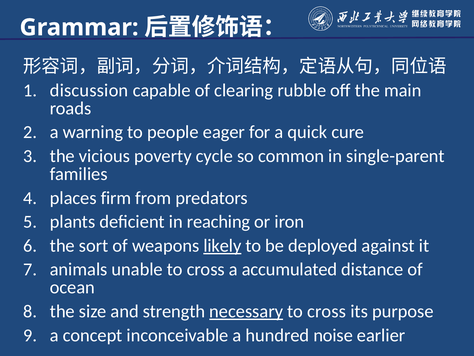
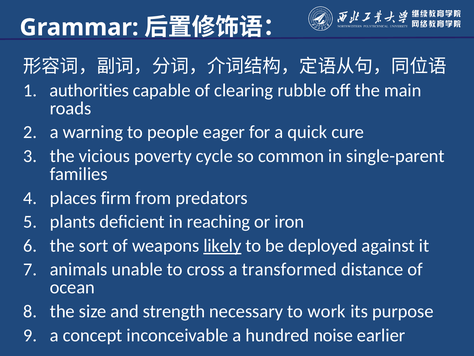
discussion: discussion -> authorities (89, 90)
accumulated: accumulated -> transformed (289, 269)
necessary underline: present -> none (246, 311)
cross: cross -> work (327, 311)
